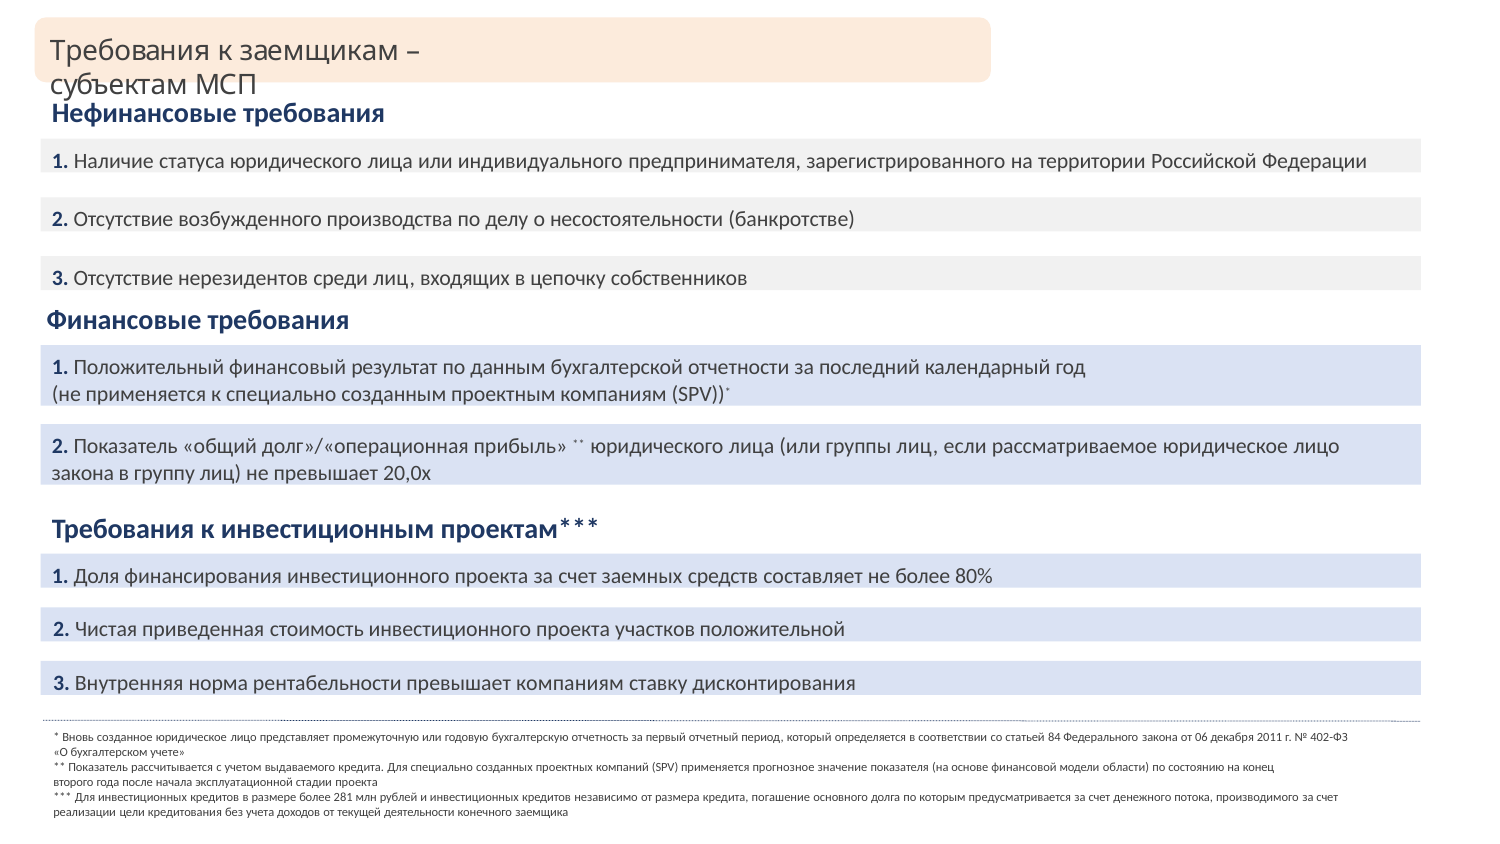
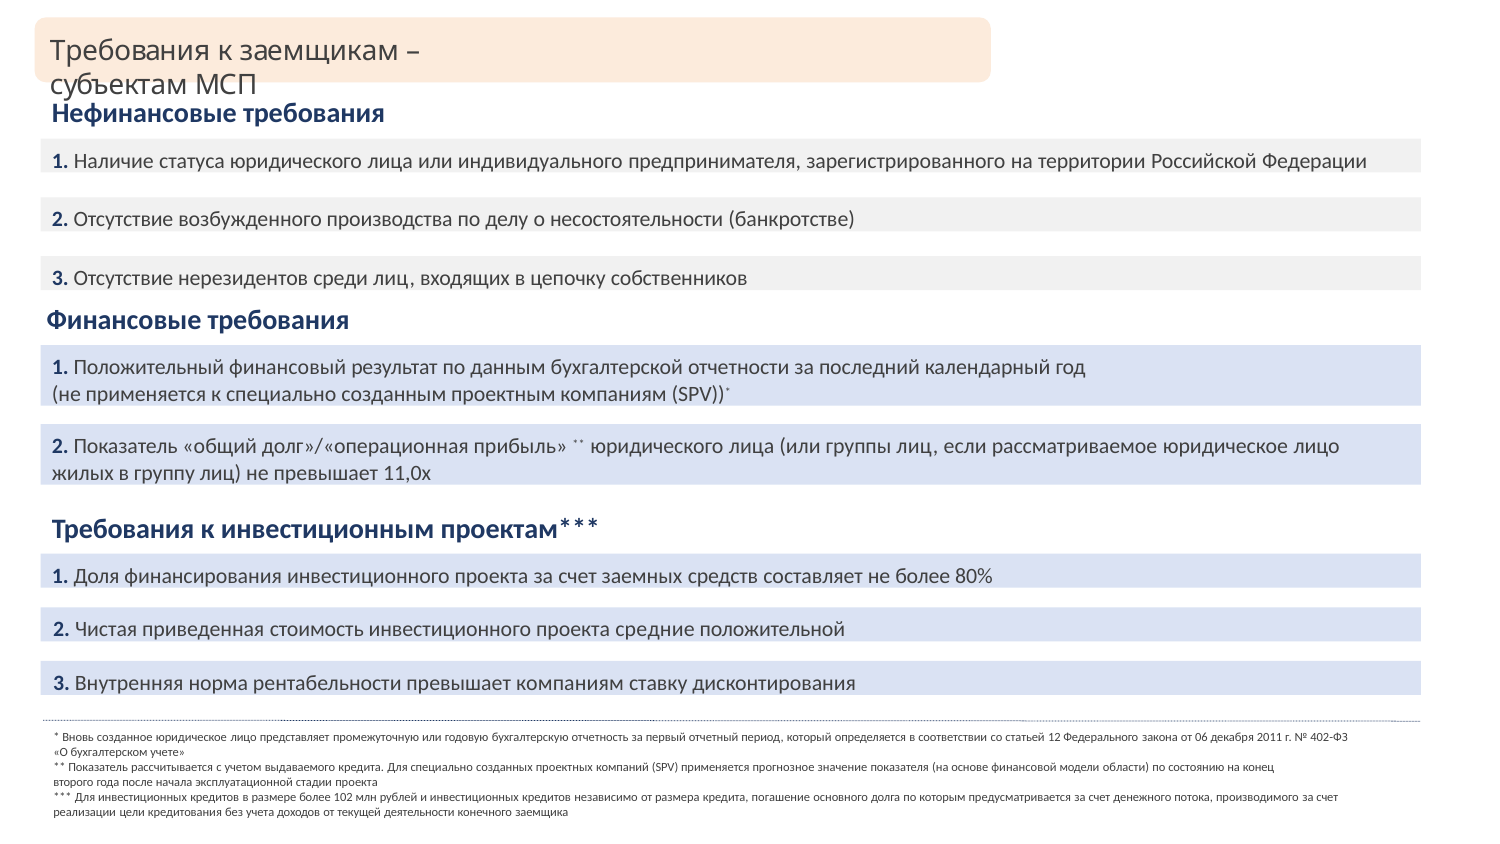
закона: закона -> жилых (83, 473)
20,0х: 20,0х -> 11,0х (407, 473)
участков: участков -> средние (655, 630)
84: 84 -> 12 (1054, 737)
281: 281 -> 102 (343, 797)
